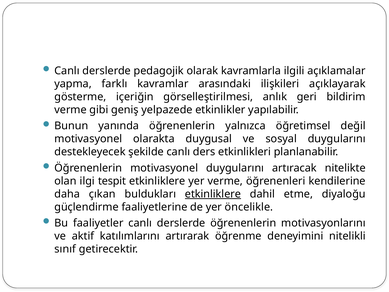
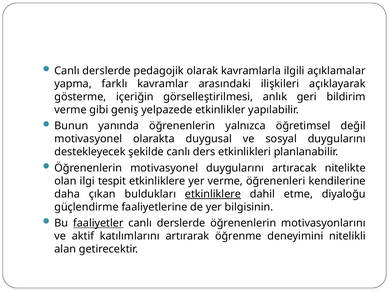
öncelikle: öncelikle -> bilgisinin (249, 207)
faaliyetler underline: none -> present (98, 223)
sınıf: sınıf -> alan (65, 249)
